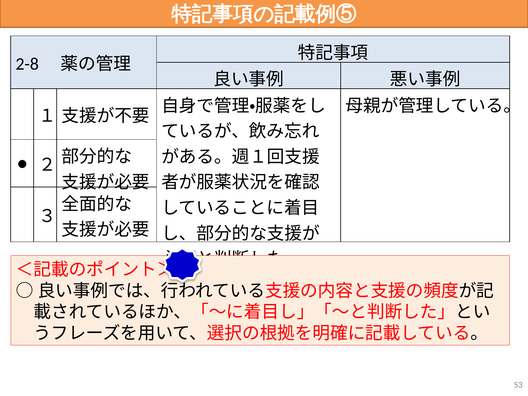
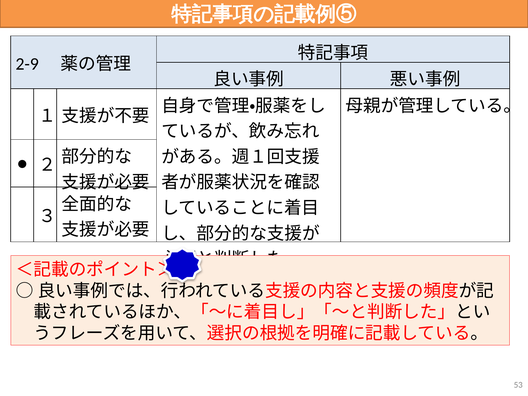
2-8: 2-8 -> 2-9 (27, 64)
